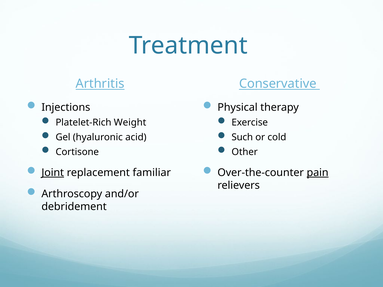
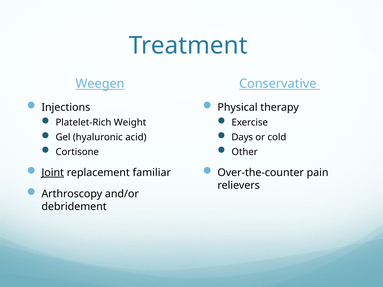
Arthritis: Arthritis -> Weegen (100, 84)
Such: Such -> Days (242, 137)
pain underline: present -> none (318, 173)
